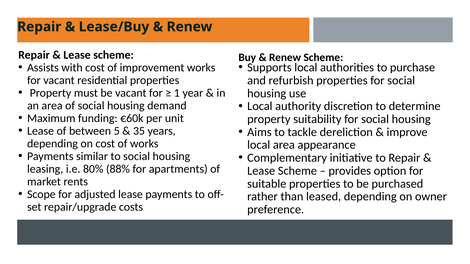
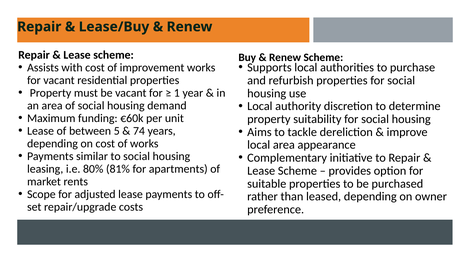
35: 35 -> 74 (139, 131)
88%: 88% -> 81% (118, 169)
